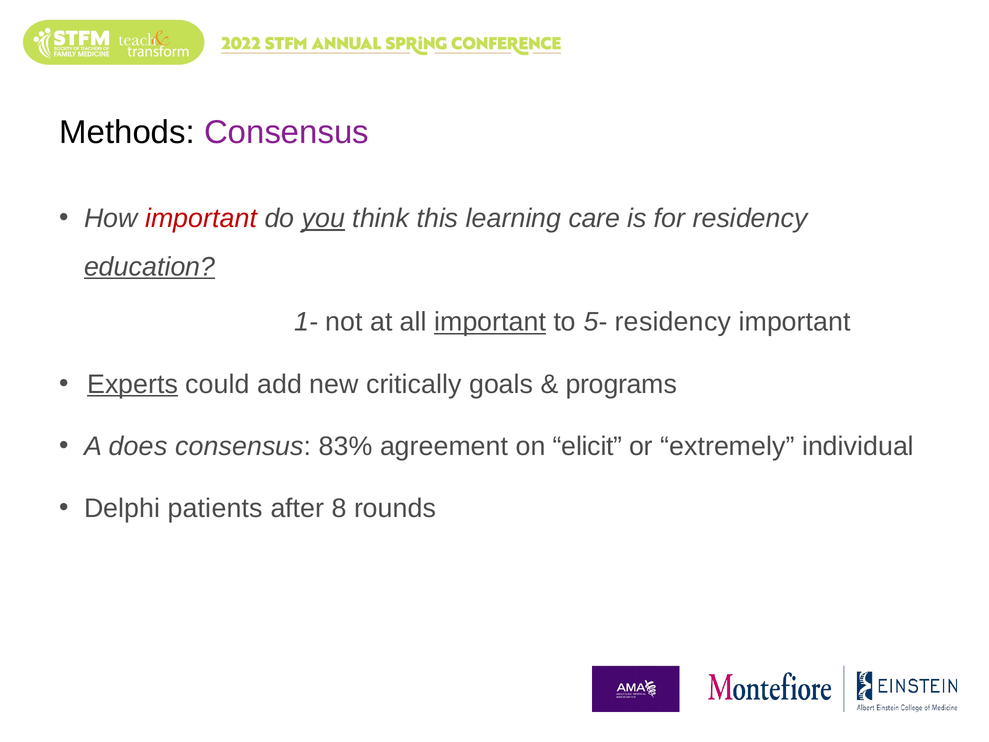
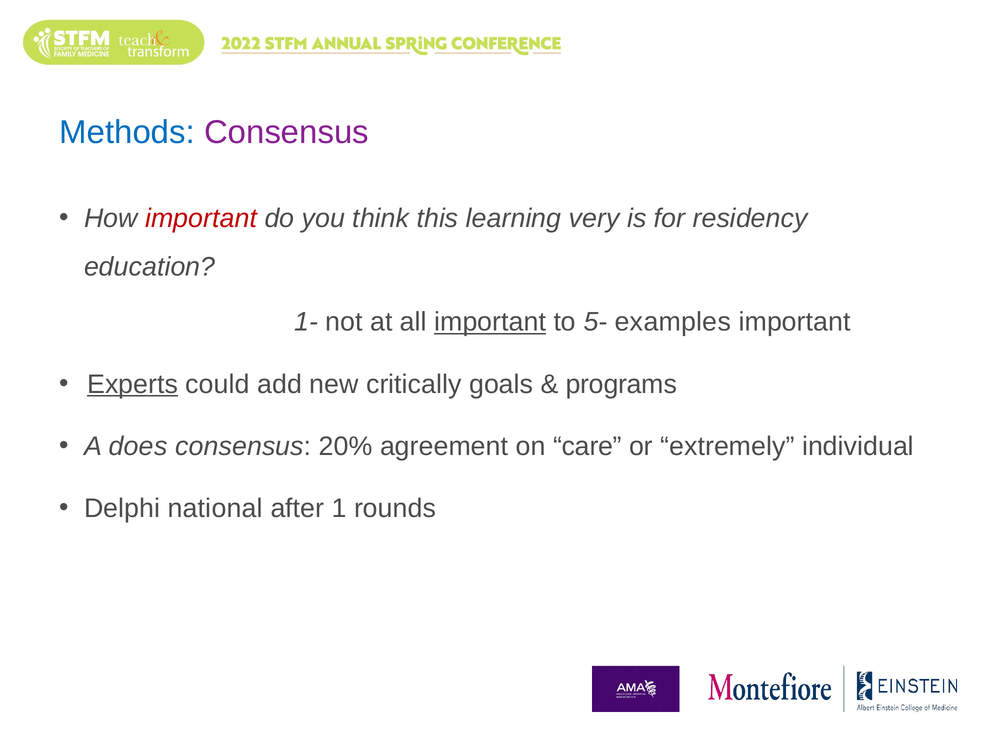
Methods colour: black -> blue (127, 132)
you underline: present -> none (323, 218)
care: care -> very (594, 218)
education underline: present -> none (150, 267)
5- residency: residency -> examples (673, 322)
83%: 83% -> 20% (346, 446)
elicit: elicit -> care (587, 446)
patients: patients -> national (215, 508)
8: 8 -> 1 (339, 508)
